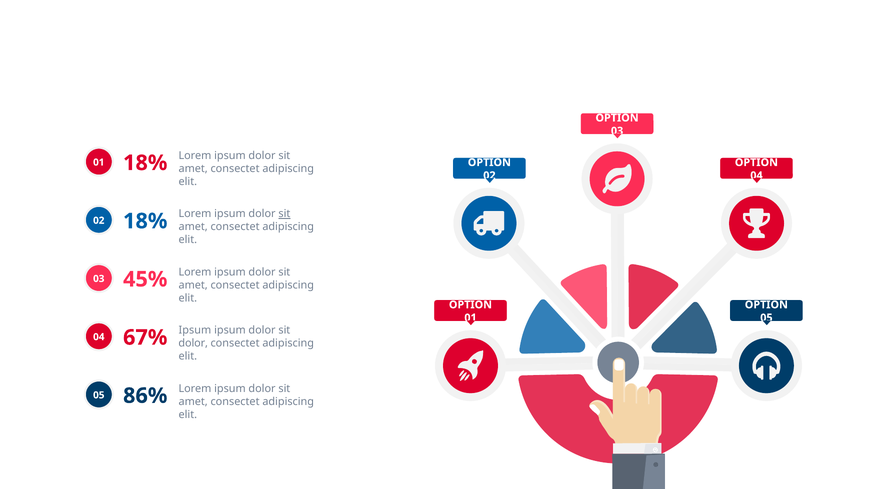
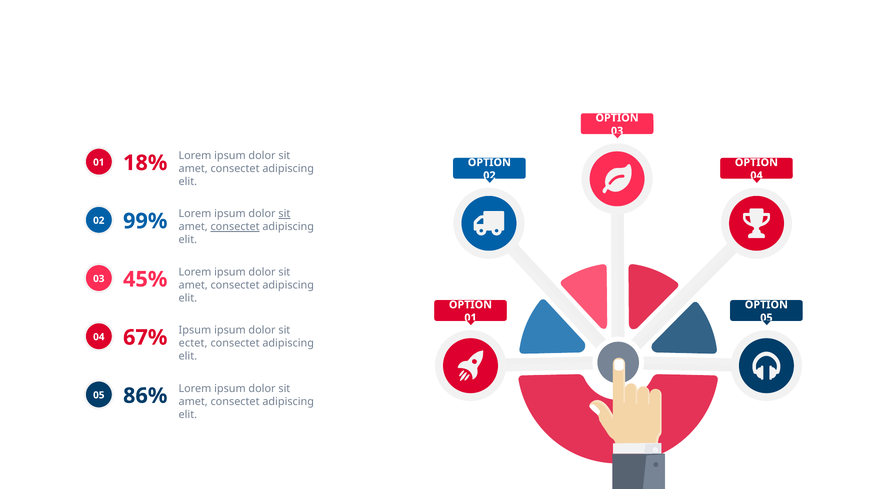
18%: 18% -> 99% (145, 221)
consectet underline: none -> present (235, 227)
dolor: dolor -> ectet (193, 344)
